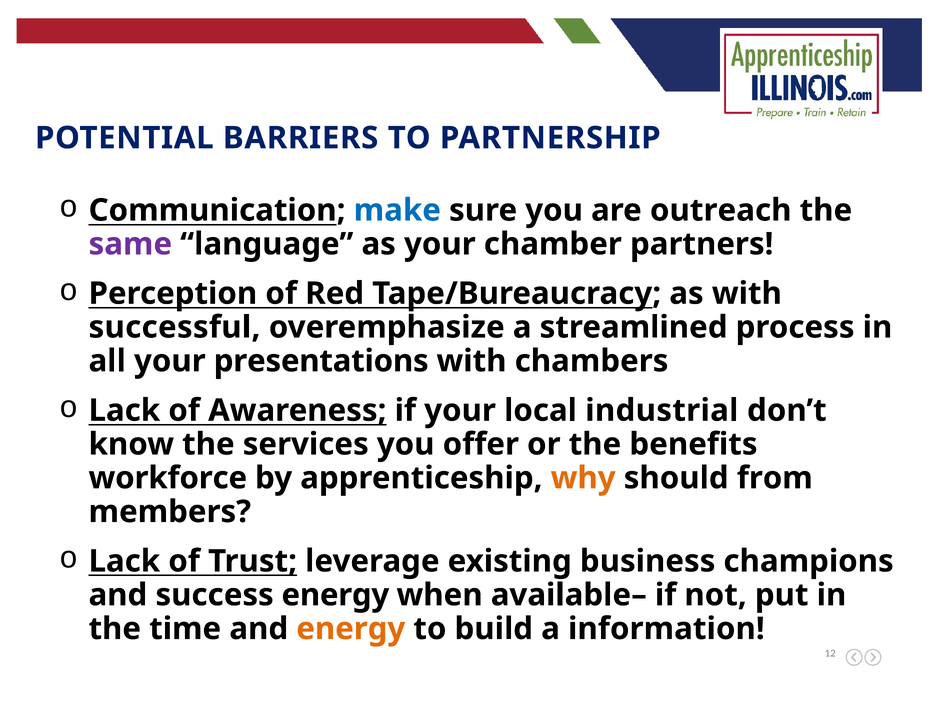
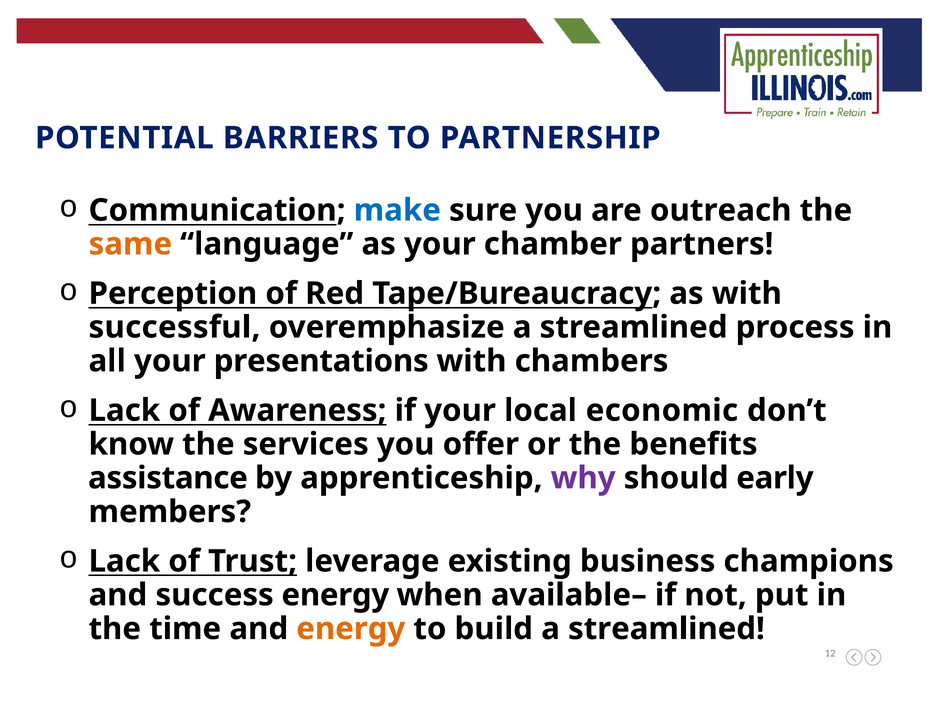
same colour: purple -> orange (130, 244)
industrial: industrial -> economic (662, 410)
workforce: workforce -> assistance (168, 478)
why colour: orange -> purple (583, 478)
from: from -> early (775, 478)
build a information: information -> streamlined (666, 628)
